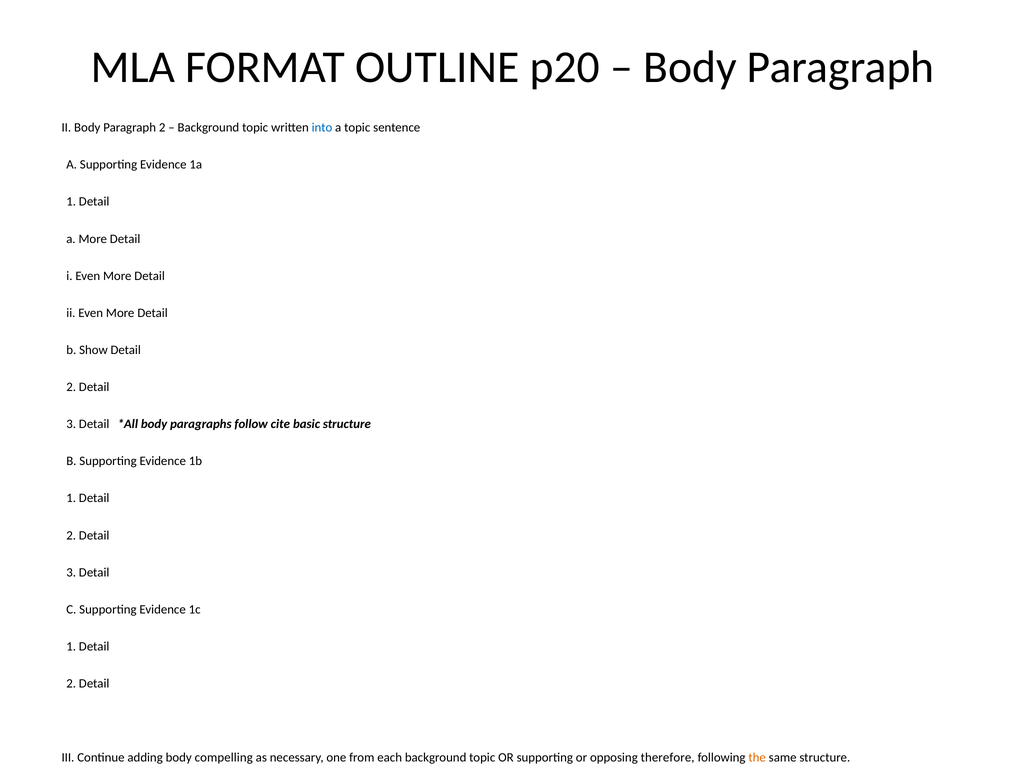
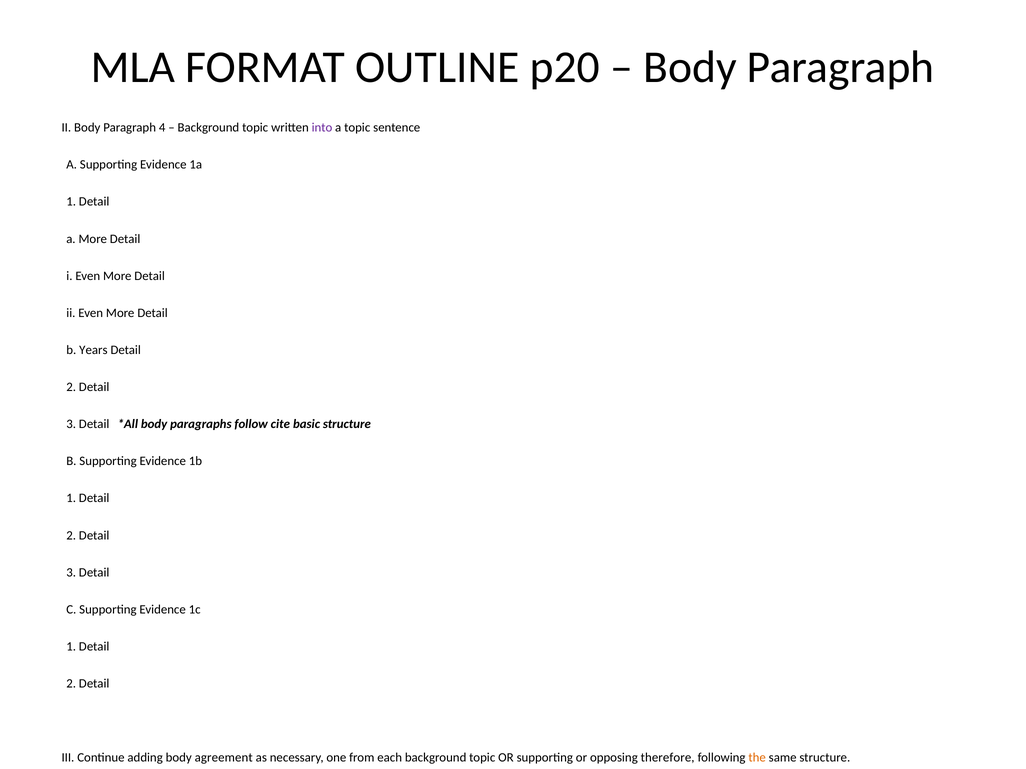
Paragraph 2: 2 -> 4 (162, 128)
into colour: blue -> purple (322, 128)
Show: Show -> Years (93, 350)
compelling: compelling -> agreement (224, 758)
